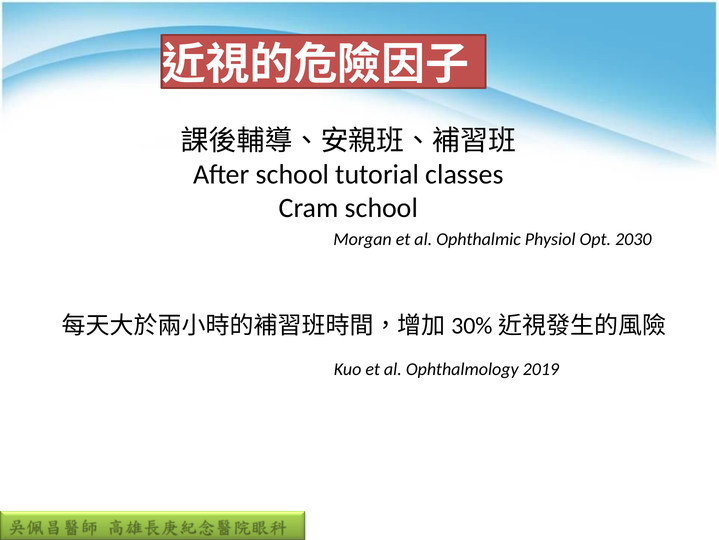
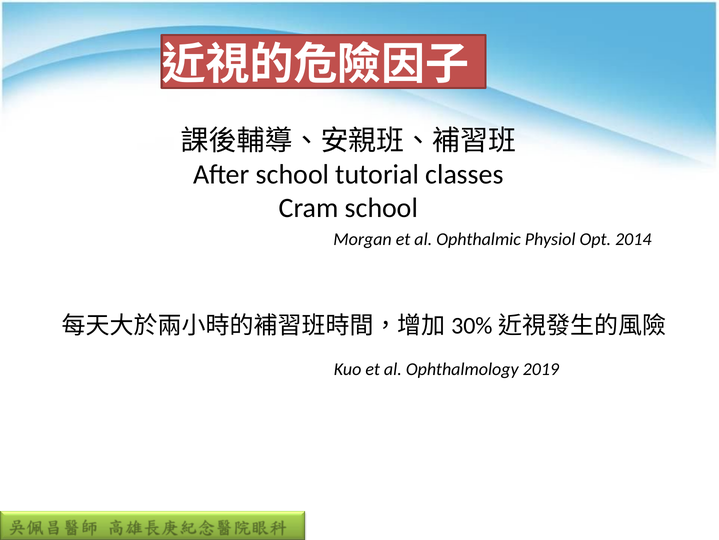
2030: 2030 -> 2014 (633, 239)
